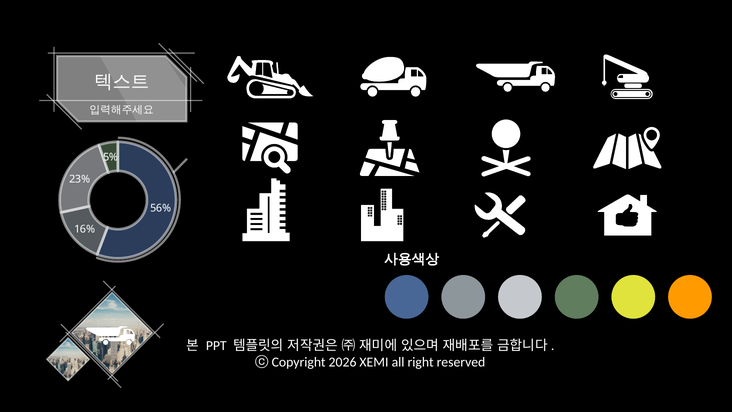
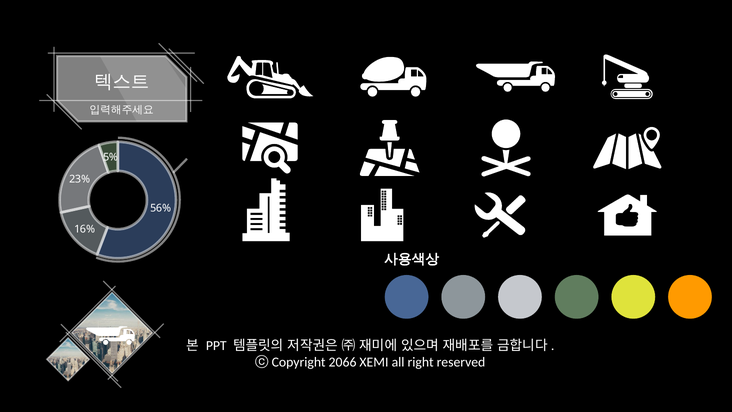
2026: 2026 -> 2066 (343, 362)
